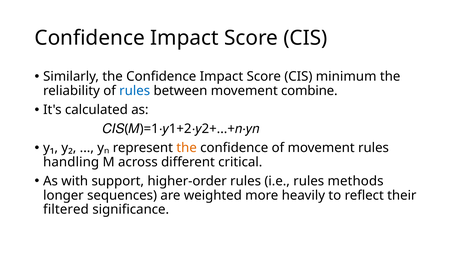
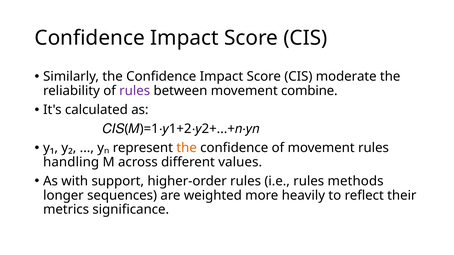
minimum: minimum -> moderate (346, 77)
rules colour: blue -> purple (135, 91)
critical: critical -> values (240, 162)
filtered: filtered -> metrics (66, 210)
